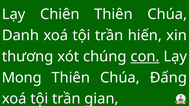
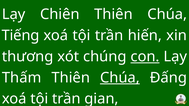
Danh: Danh -> Tiếng (21, 35)
Mong: Mong -> Thấm (22, 78)
Chúa underline: none -> present (120, 78)
